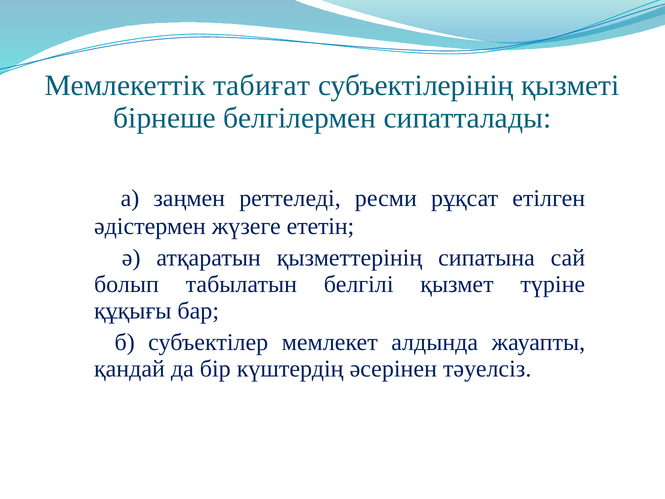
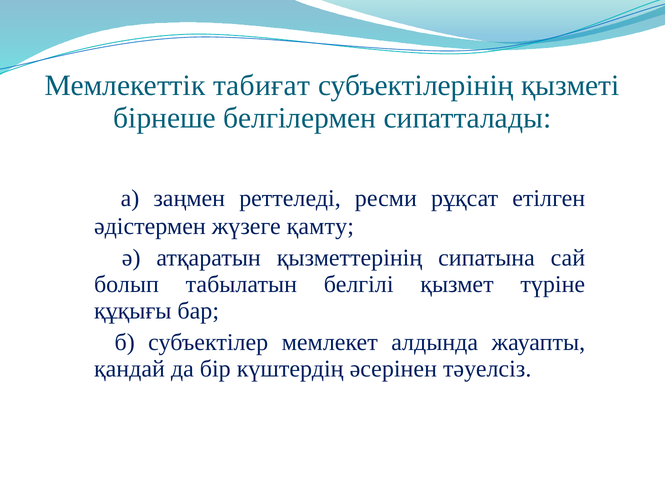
ететін: ететін -> қамту (320, 226)
